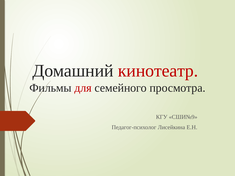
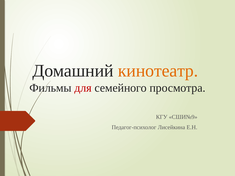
кинотеатр colour: red -> orange (158, 71)
